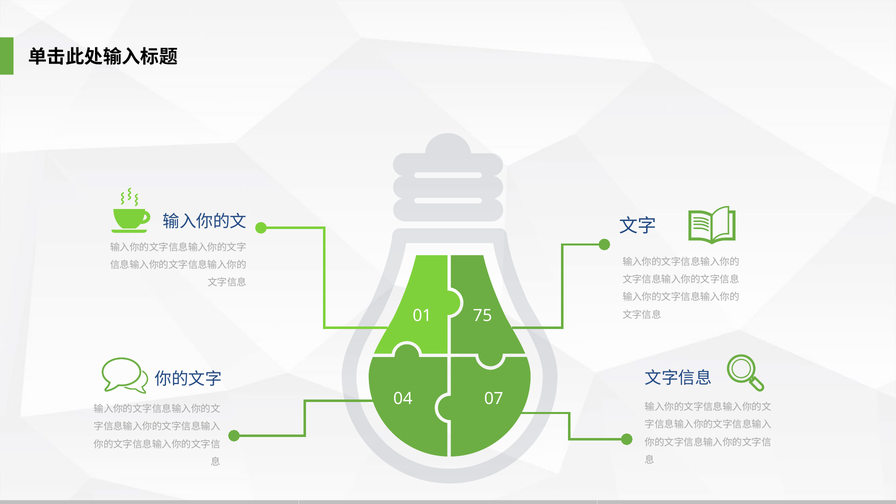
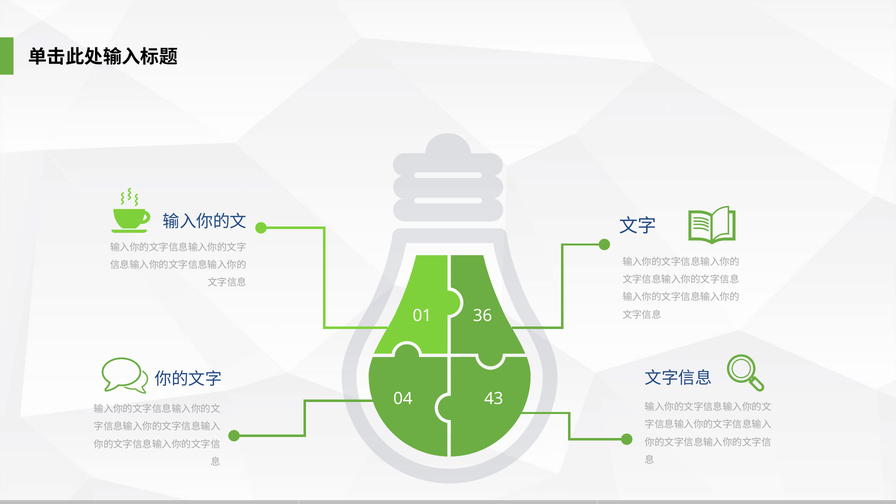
75: 75 -> 36 (483, 316)
07: 07 -> 43 (494, 399)
